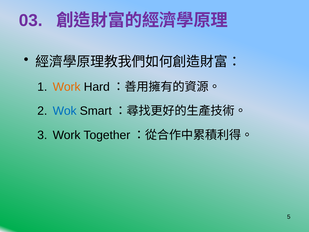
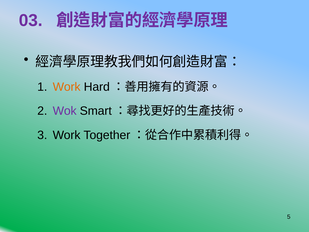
Wok colour: blue -> purple (65, 111)
